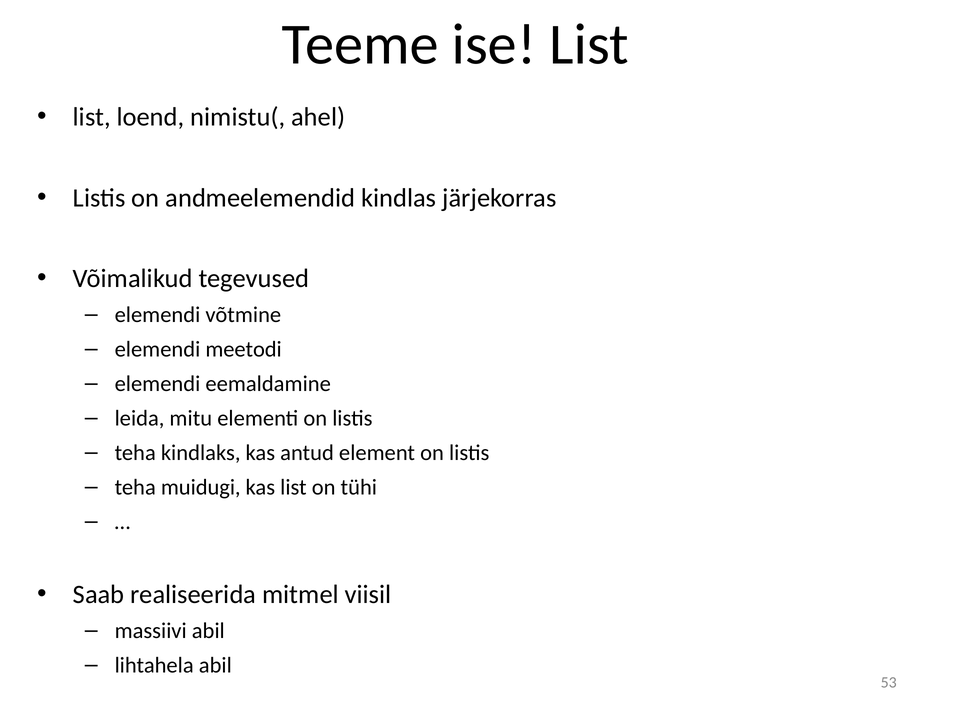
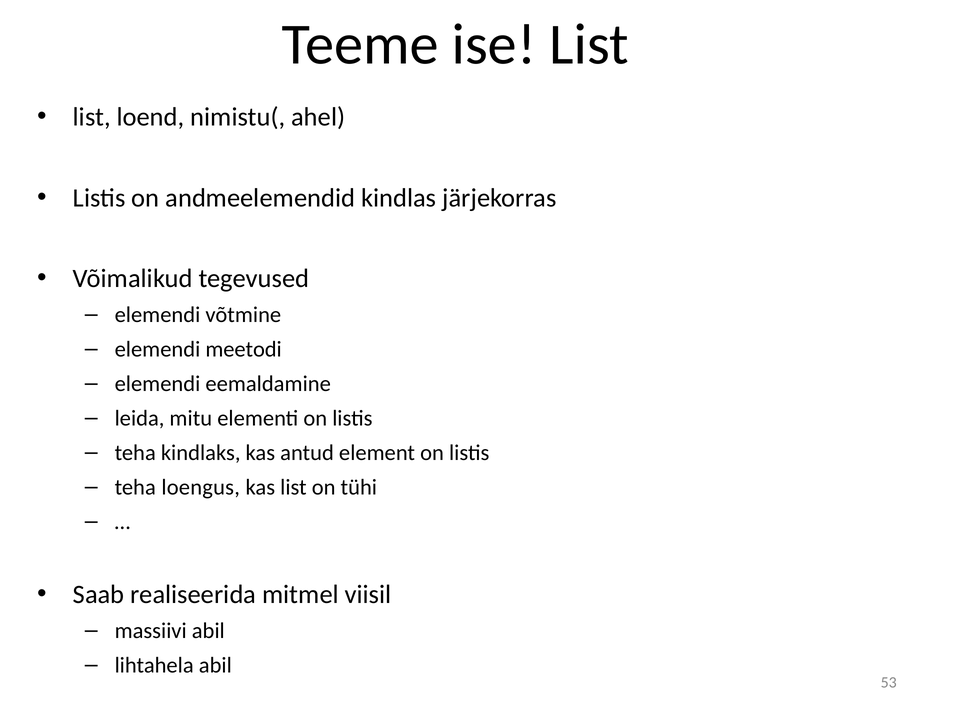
muidugi: muidugi -> loengus (201, 488)
